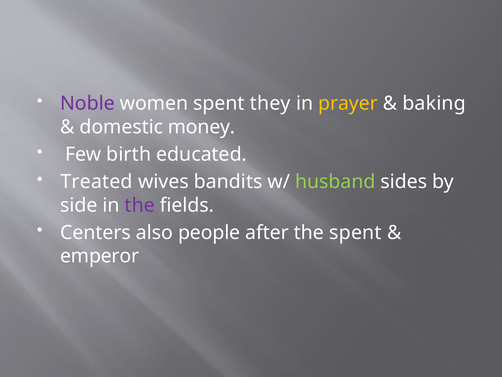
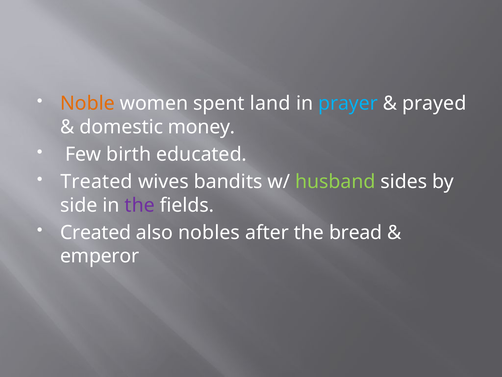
Noble colour: purple -> orange (87, 103)
they: they -> land (270, 103)
prayer colour: yellow -> light blue (348, 103)
baking: baking -> prayed (434, 103)
Centers: Centers -> Created (96, 232)
people: people -> nobles (209, 232)
the spent: spent -> bread (356, 232)
